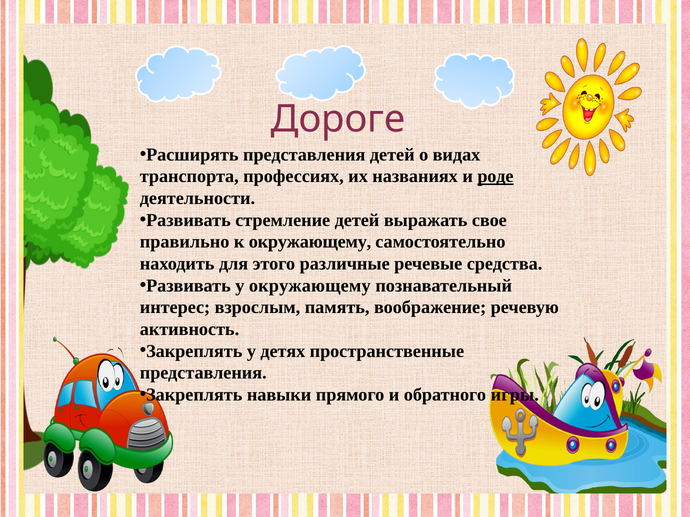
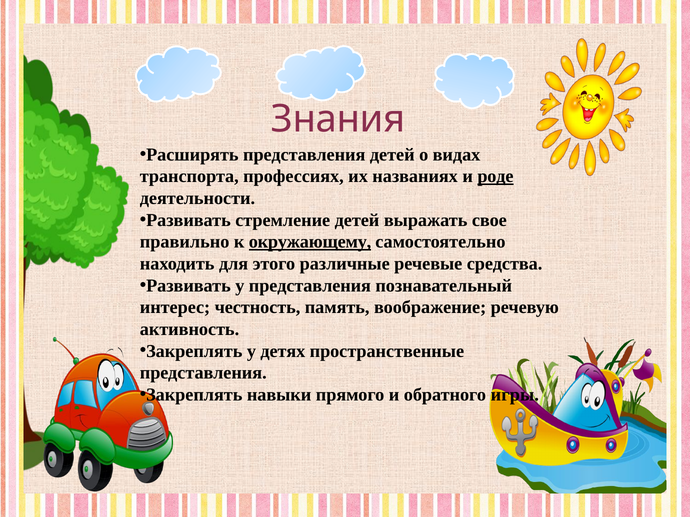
Дороге: Дороге -> Знания (338, 119)
окружающему underline: none -> present (310, 242)
у окружающему: окружающему -> представления (310, 286)
взрослым: взрослым -> честность (257, 308)
